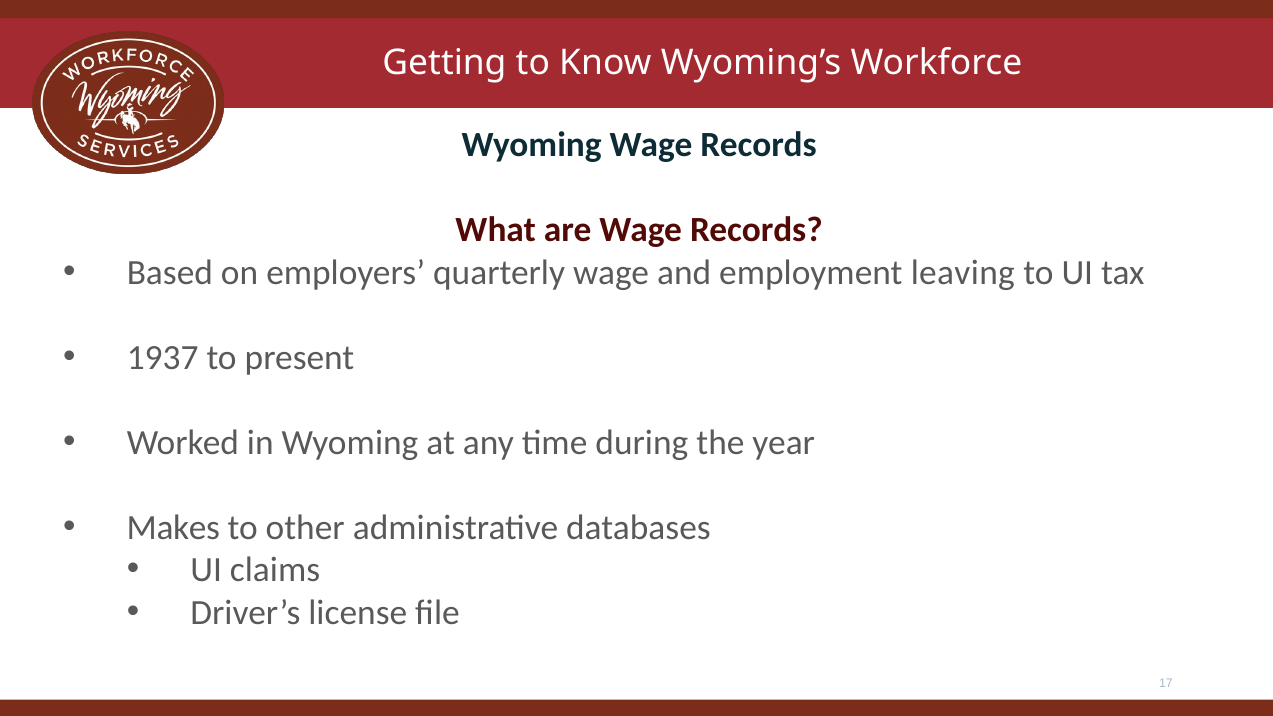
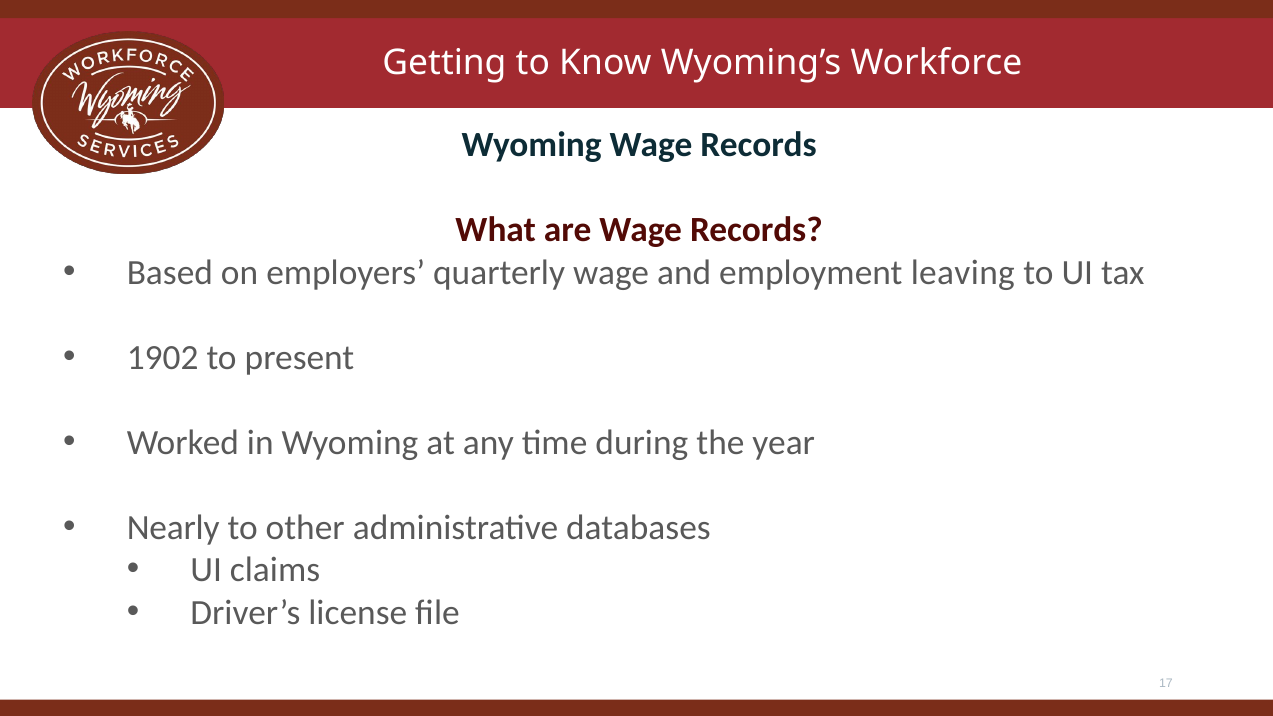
1937: 1937 -> 1902 (163, 358)
Makes: Makes -> Nearly (173, 528)
